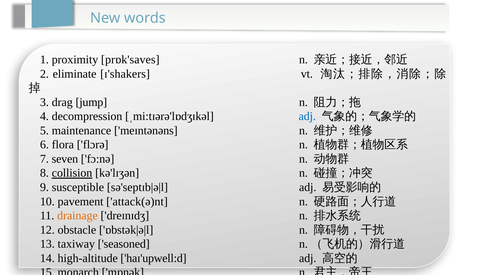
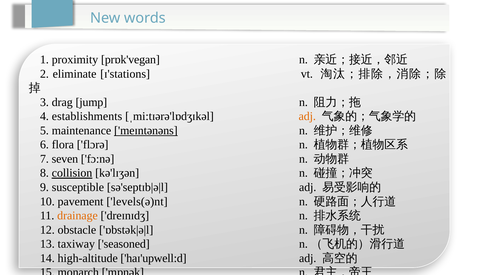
prɒk'saves: prɒk'saves -> prɒk'vegan (130, 60)
ɪ'shakers: ɪ'shakers -> ɪ'stations (125, 74)
decompression: decompression -> establishments (87, 116)
adj colour: blue -> orange (307, 116)
meɪntənəns underline: none -> present (146, 130)
attack(ə)nt: attack(ə)nt -> levels(ə)nt (137, 201)
